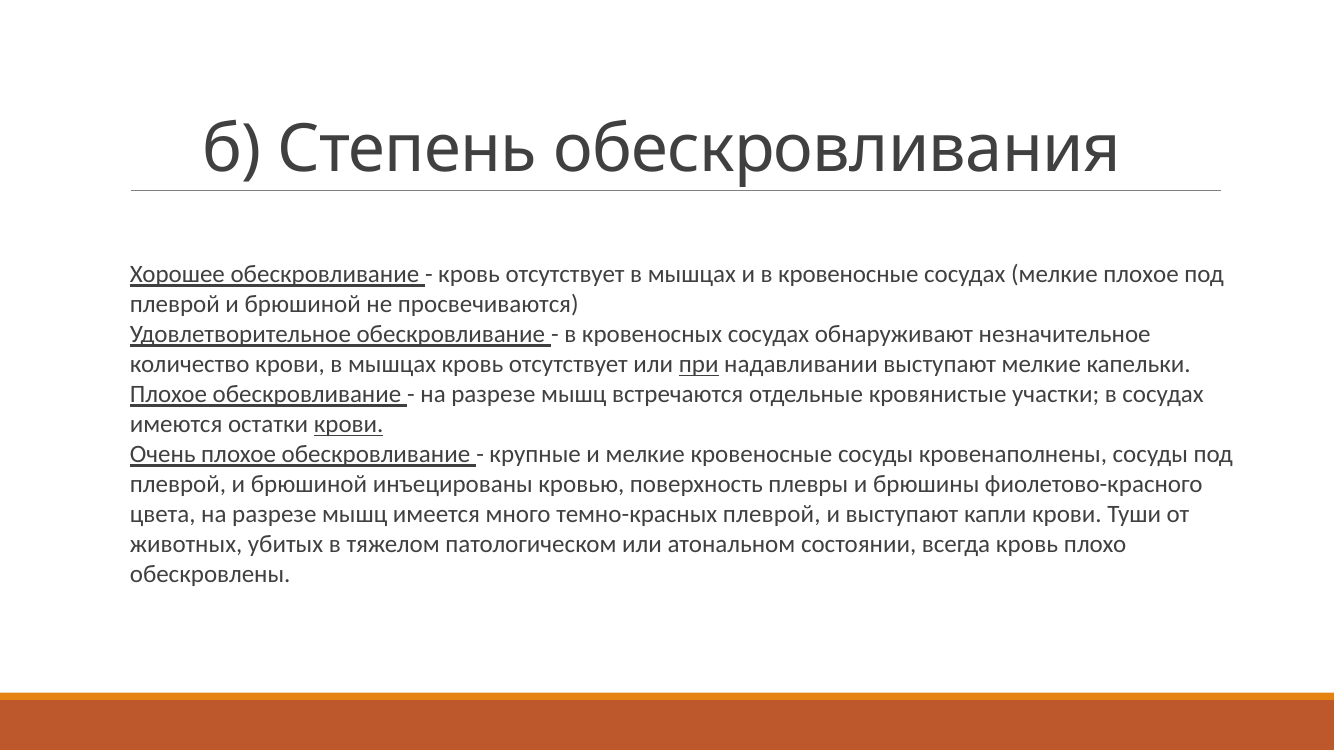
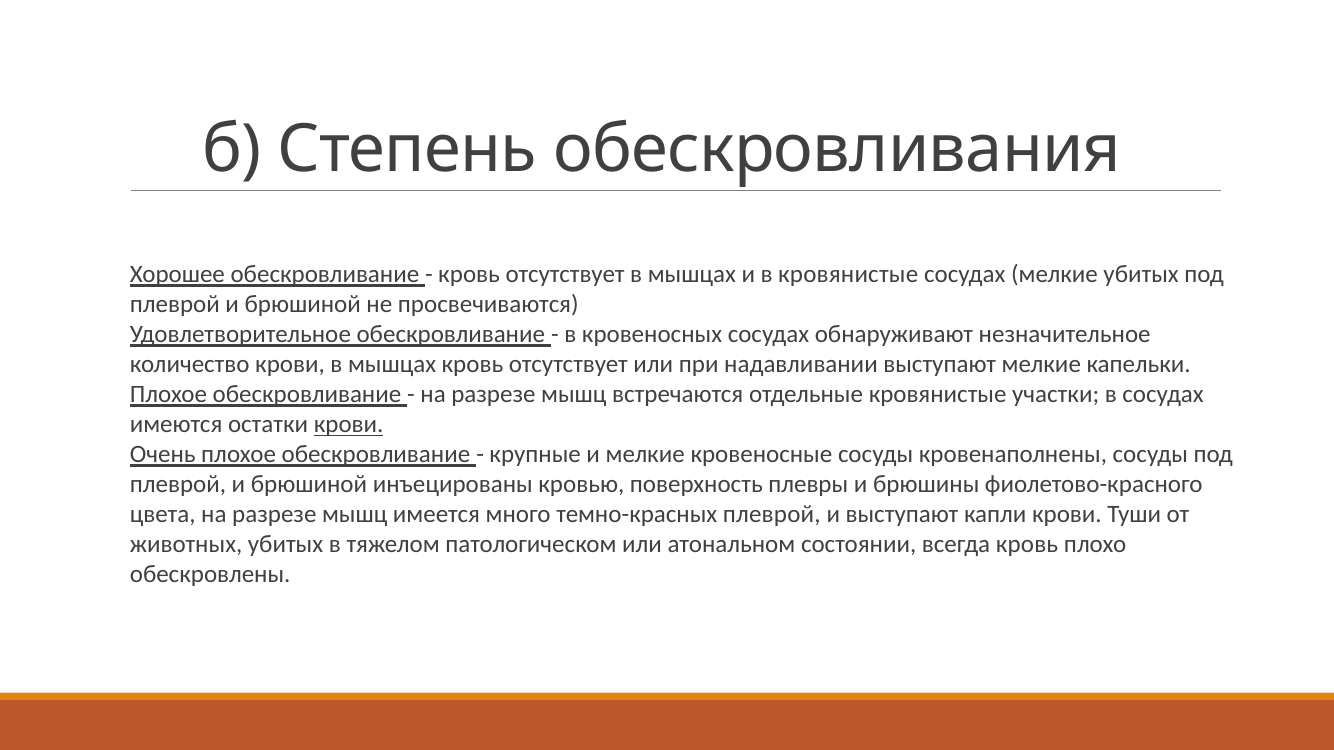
в кровеносные: кровеносные -> кровянистые (848, 275)
мелкие плохое: плохое -> убитых (1141, 275)
при underline: present -> none (699, 365)
